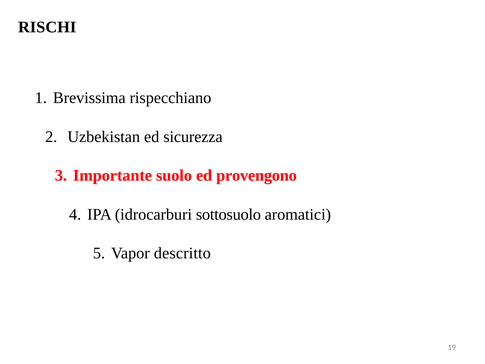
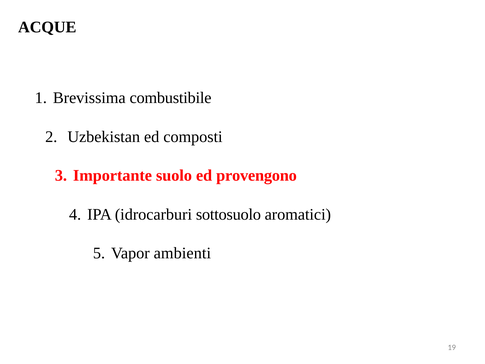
RISCHI: RISCHI -> ACQUE (47, 27)
rispecchiano: rispecchiano -> combustibile (171, 98)
sicurezza: sicurezza -> composti (193, 137)
descritto: descritto -> ambienti (182, 253)
